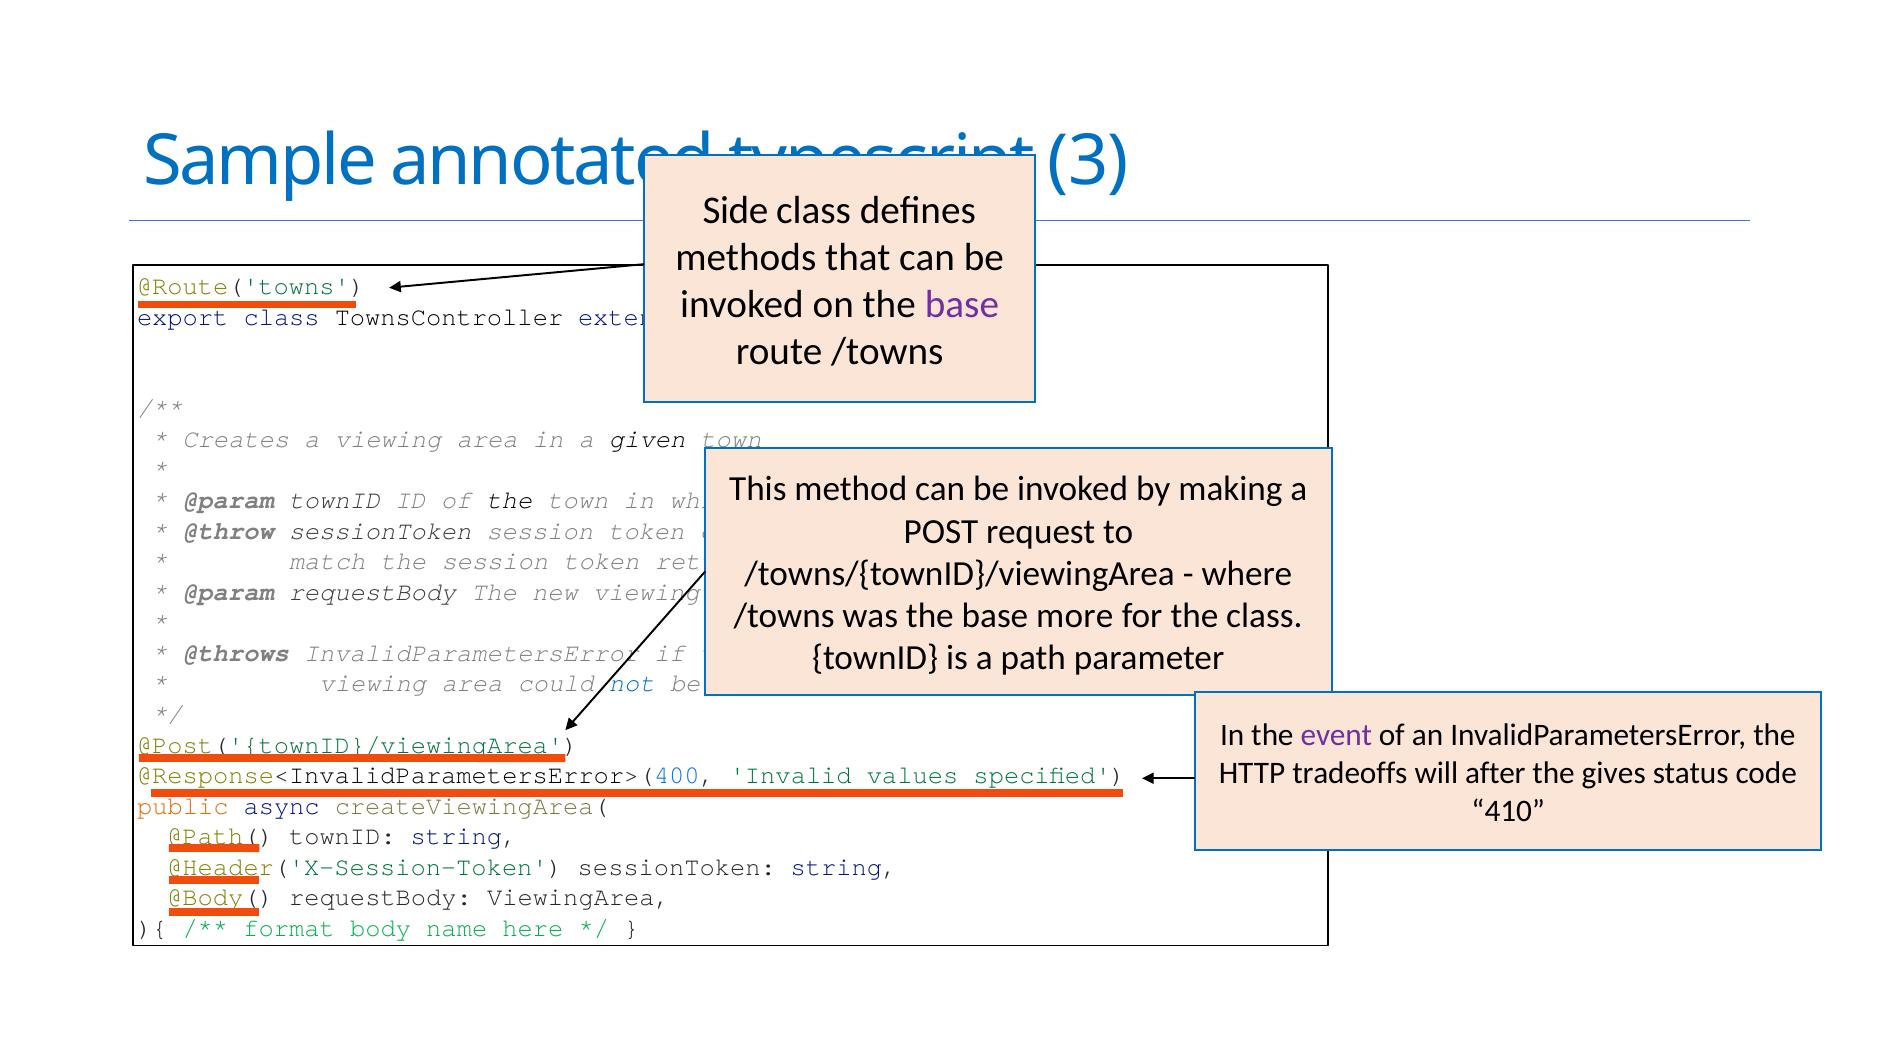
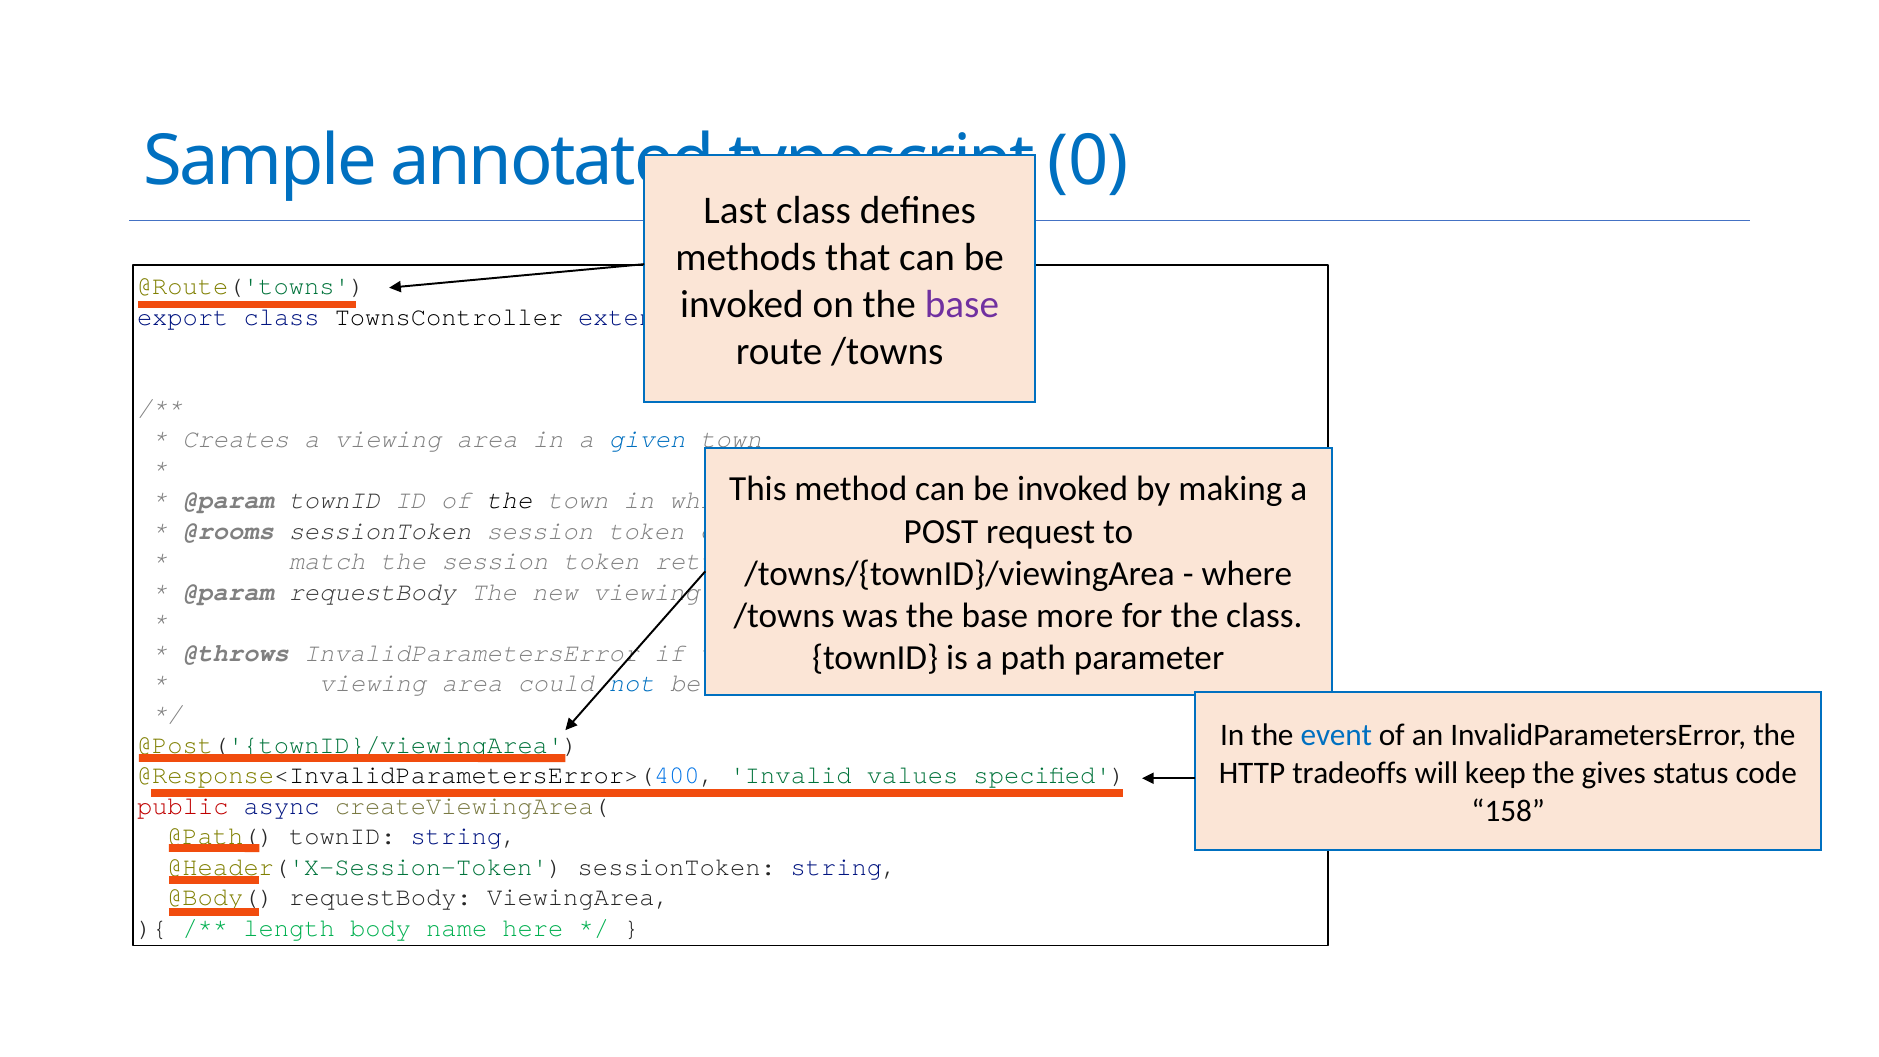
3: 3 -> 0 (1088, 162)
Side: Side -> Last (735, 211)
given colour: black -> blue (647, 439)
@throw: @throw -> @rooms (228, 531)
event colour: purple -> blue (1336, 736)
after: after -> keep (1495, 773)
public colour: orange -> red (183, 806)
410: 410 -> 158 (1508, 811)
format: format -> length (289, 928)
